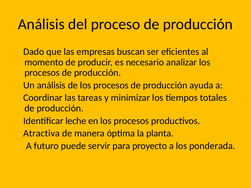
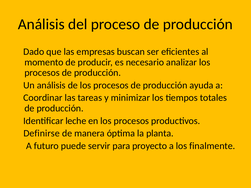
Atractiva: Atractiva -> Definirse (42, 134)
ponderada: ponderada -> finalmente (212, 146)
